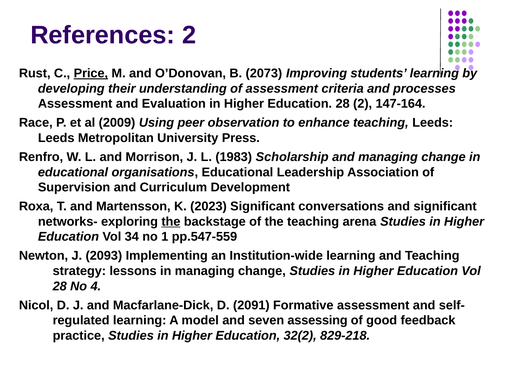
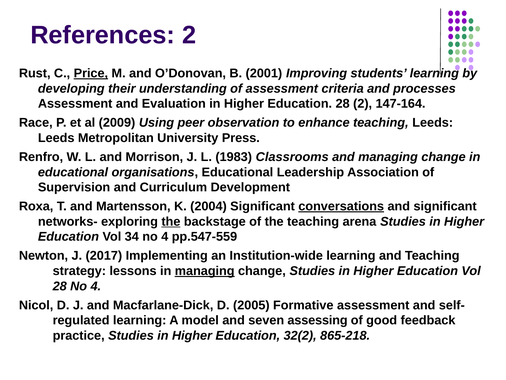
2073: 2073 -> 2001 (264, 73)
Scholarship: Scholarship -> Classrooms (292, 157)
2023: 2023 -> 2004 (208, 206)
conversations underline: none -> present (341, 206)
34 no 1: 1 -> 4 (165, 236)
2093: 2093 -> 2017 (104, 255)
managing underline: none -> present (205, 271)
2091: 2091 -> 2005 (251, 305)
829-218: 829-218 -> 865-218 (345, 335)
